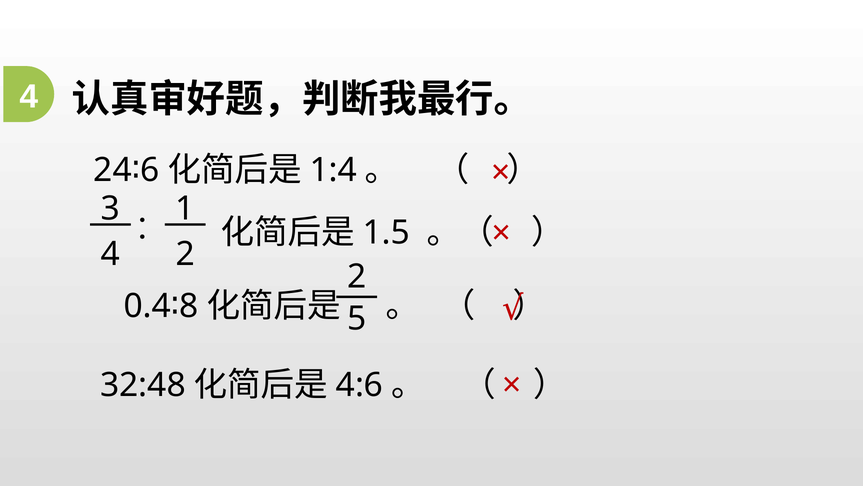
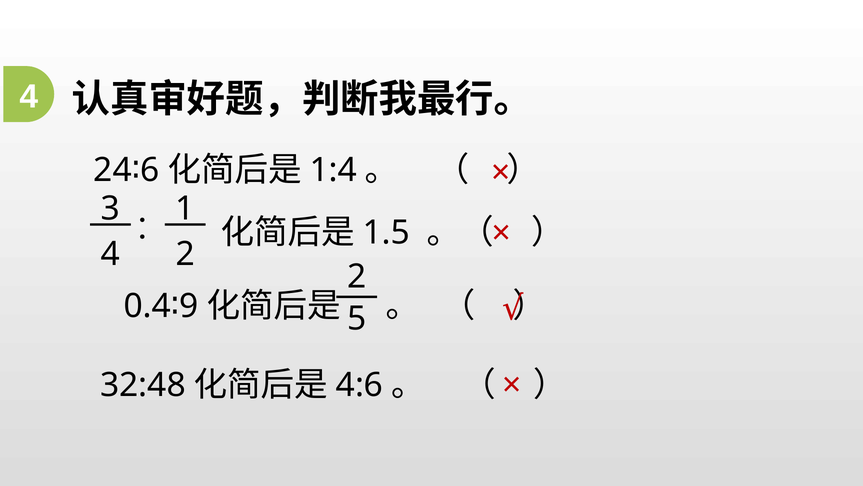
8: 8 -> 9 (189, 306)
